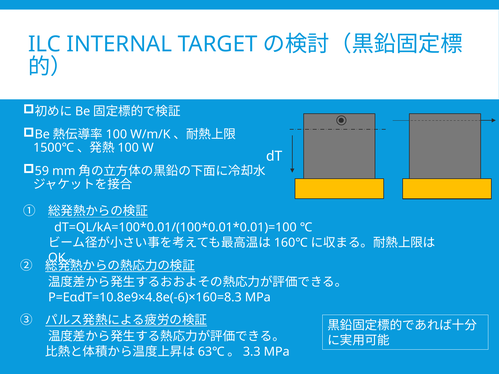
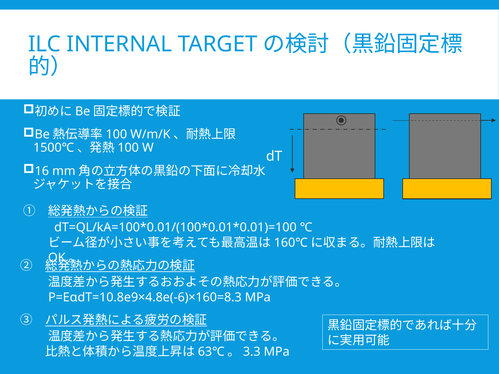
59: 59 -> 16 (42, 171)
